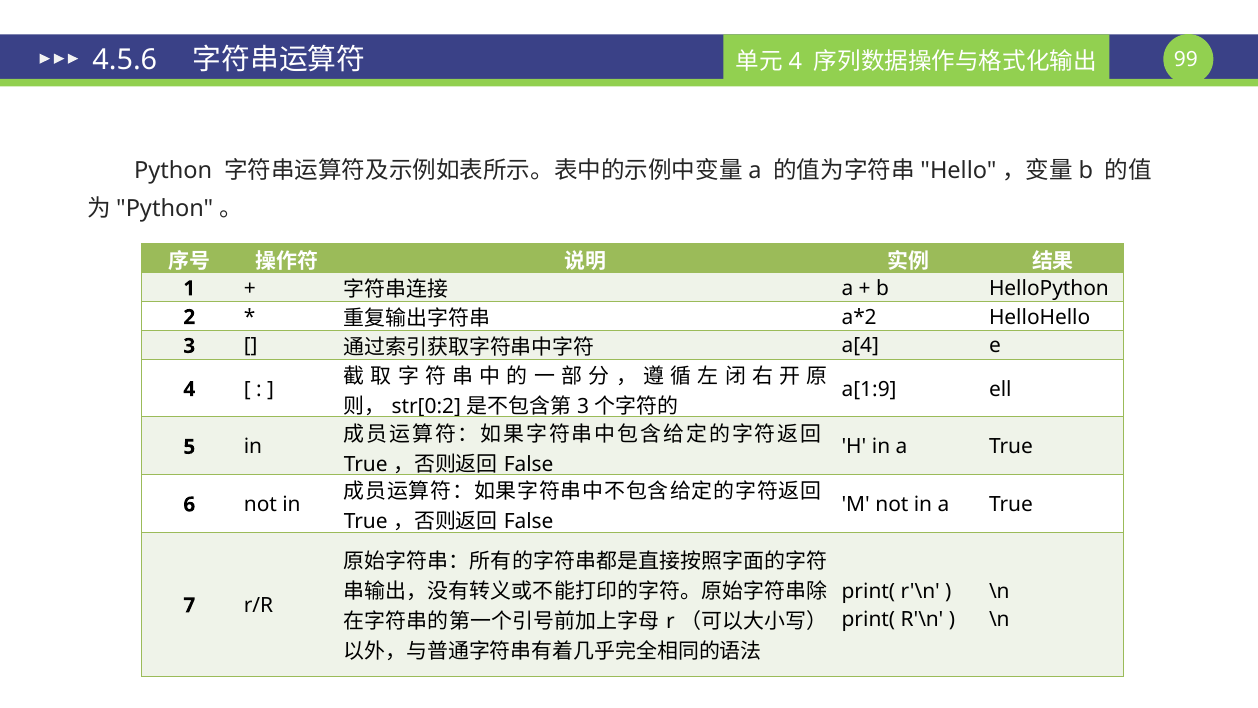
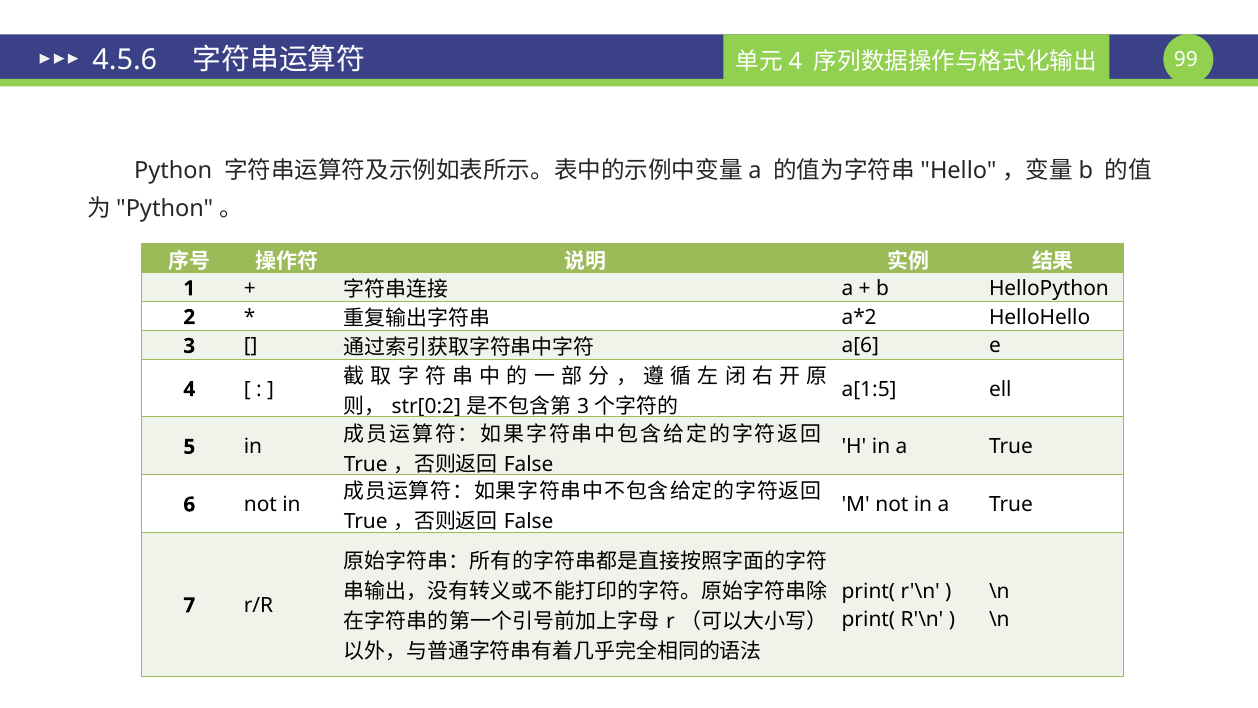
a[4: a[4 -> a[6 (860, 346)
a[1:9: a[1:9 -> a[1:5 (869, 389)
